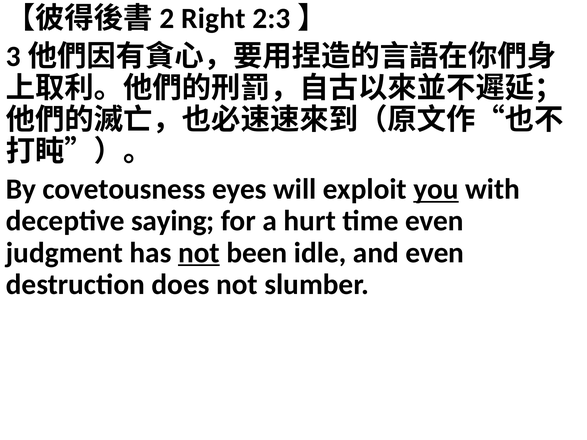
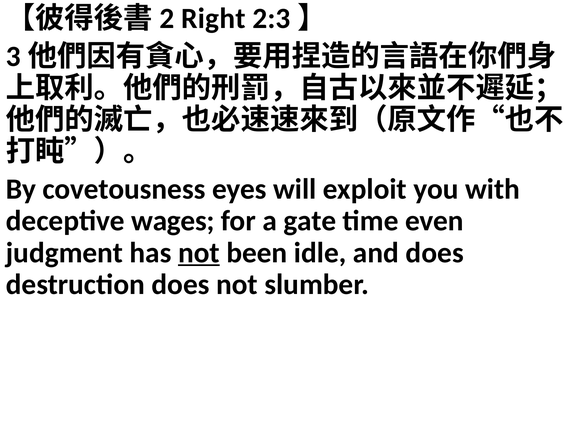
you underline: present -> none (436, 189)
saying: saying -> wages (173, 221)
hurt: hurt -> gate (310, 221)
and even: even -> does (435, 253)
